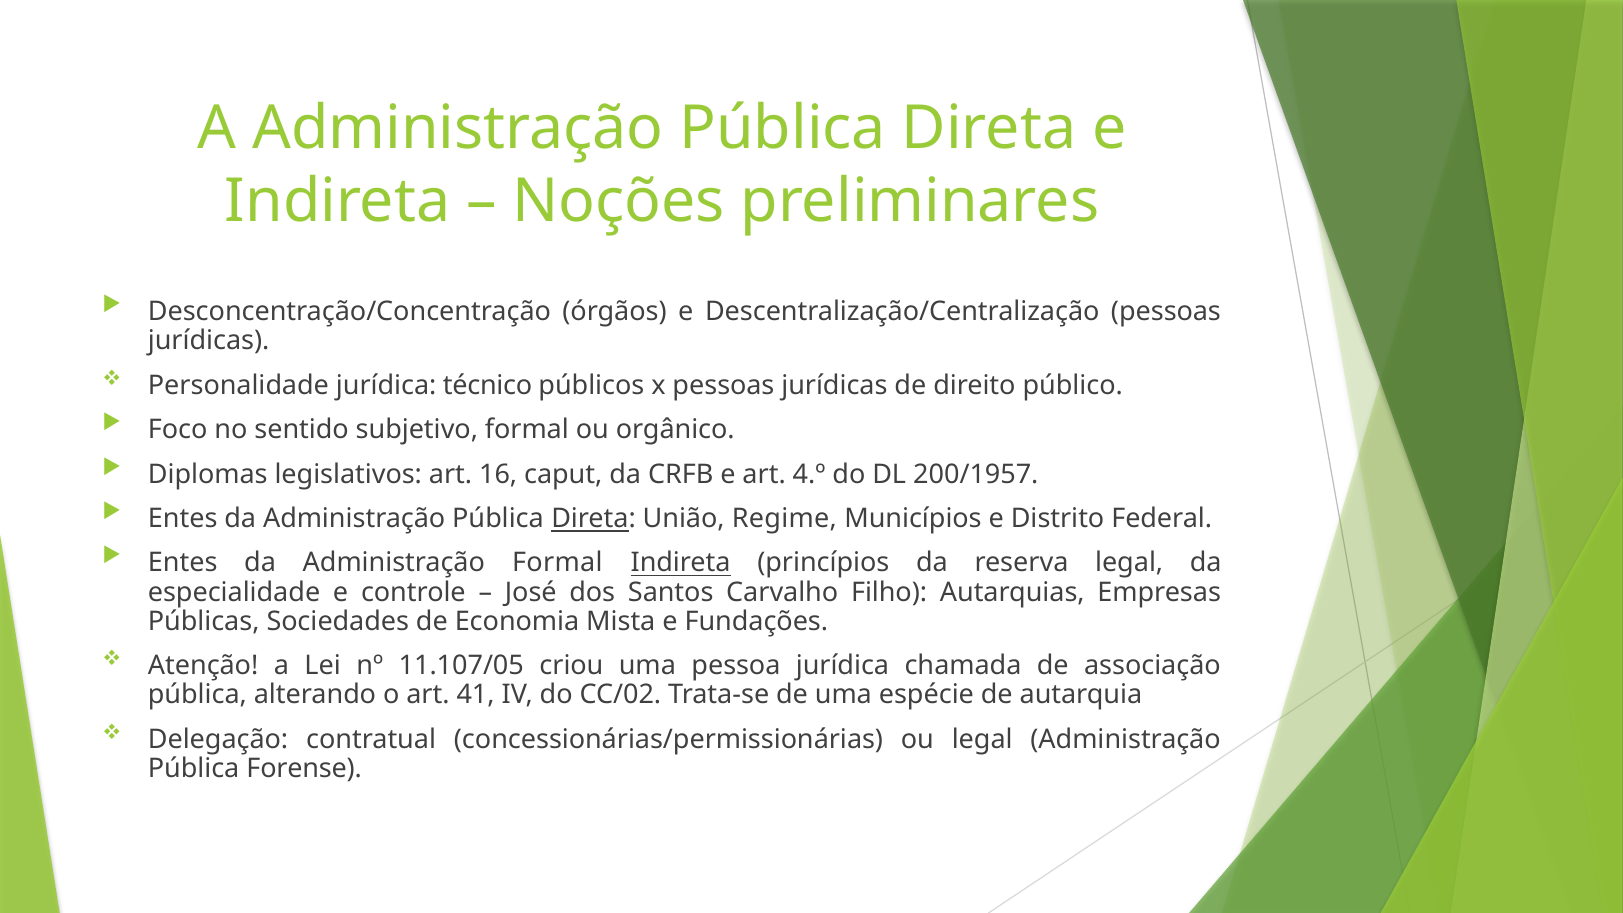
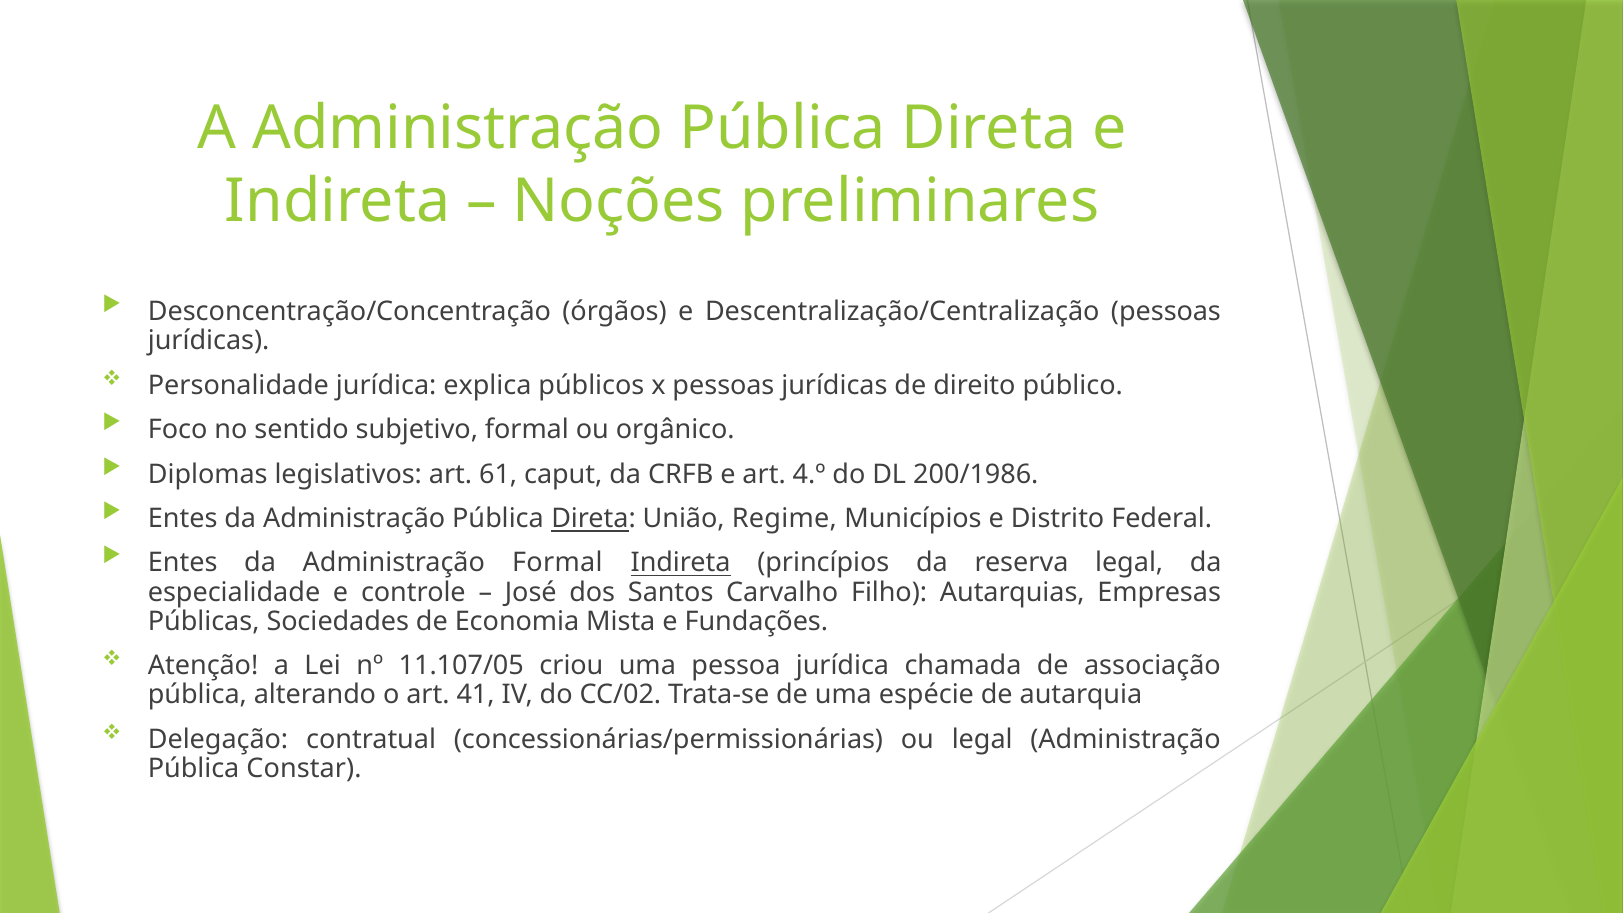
técnico: técnico -> explica (487, 385)
16: 16 -> 61 (498, 474)
200/1957: 200/1957 -> 200/1986 (976, 474)
Forense: Forense -> Constar (304, 768)
